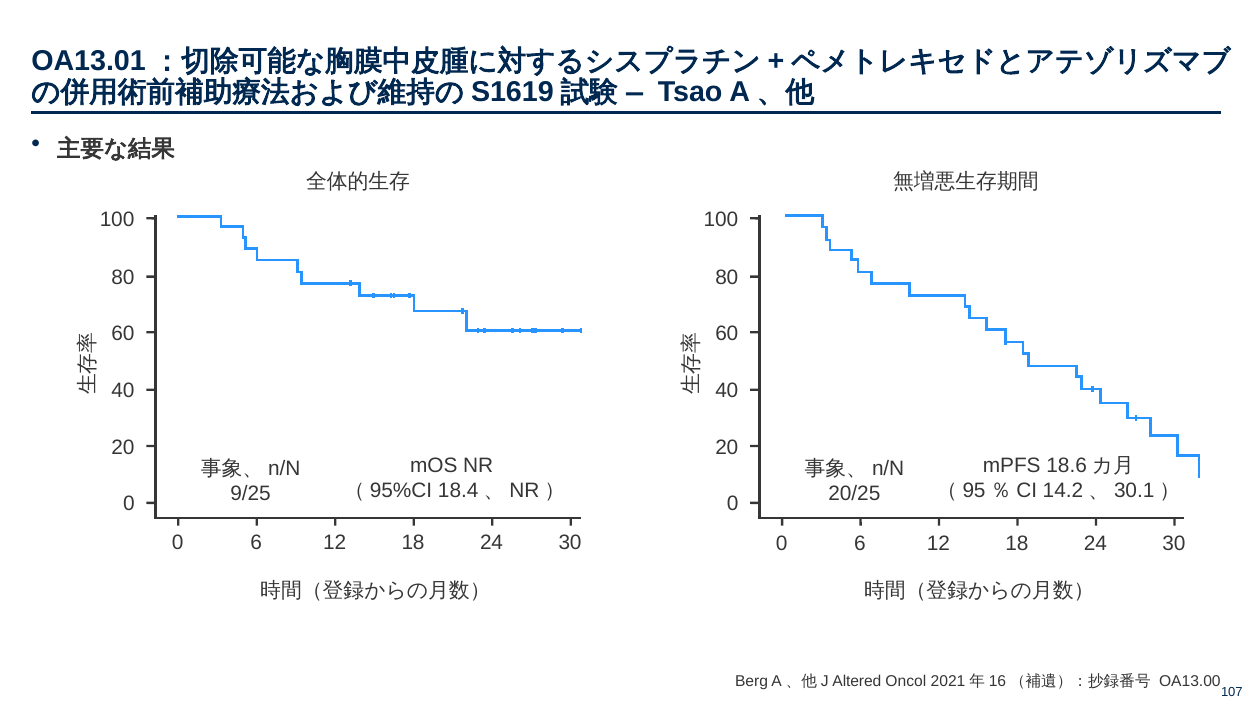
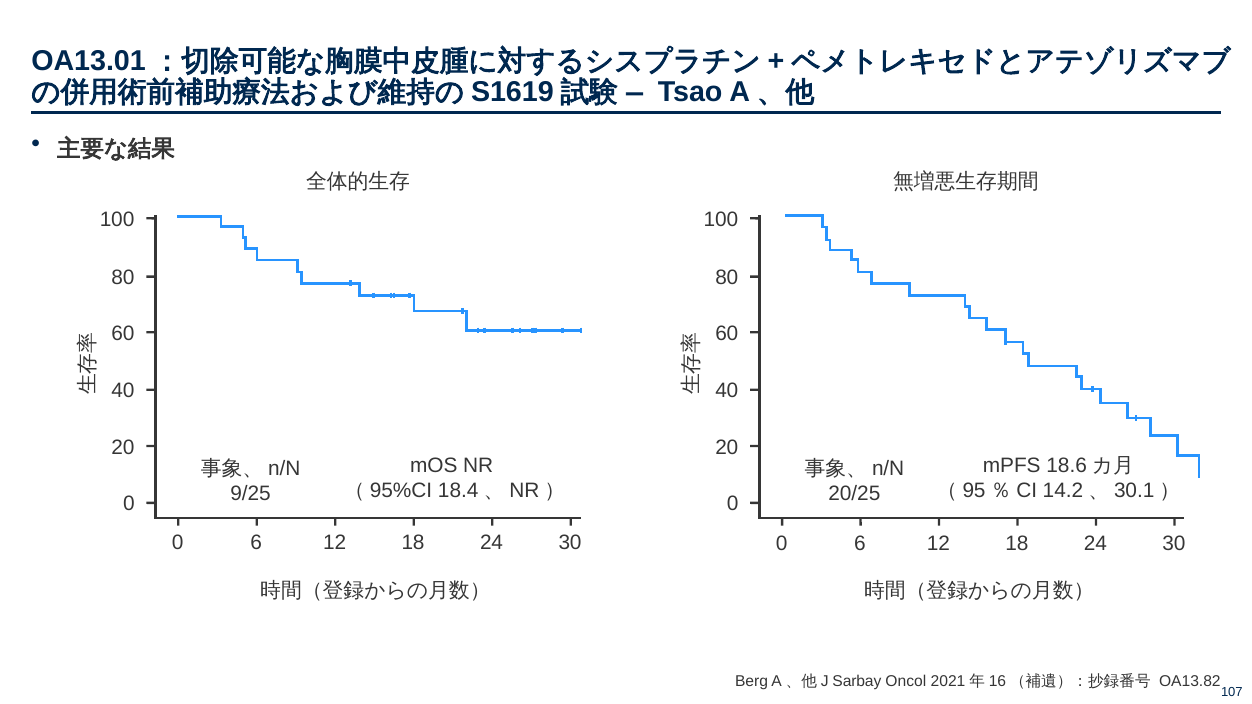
Altered: Altered -> Sarbay (857, 682)
OA13.00: OA13.00 -> OA13.82 (1190, 682)
